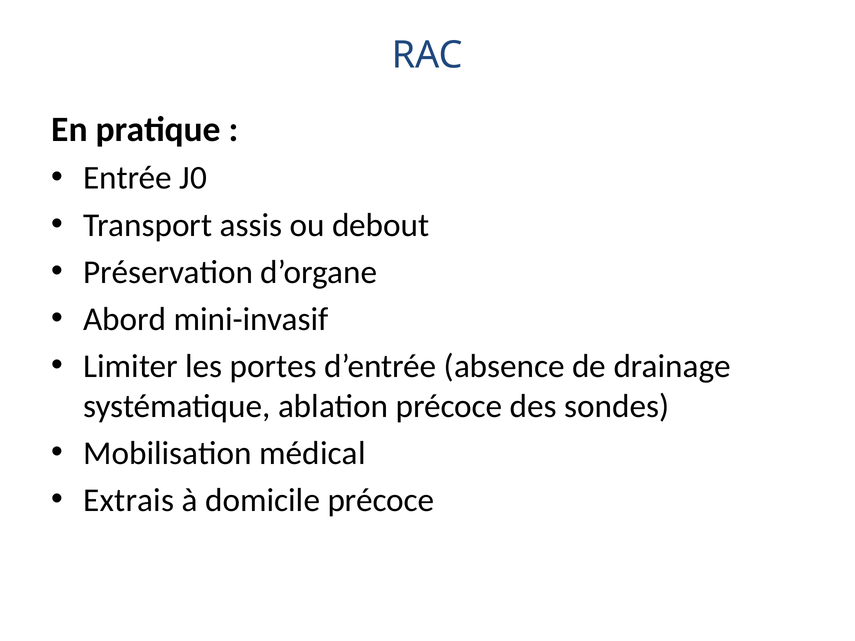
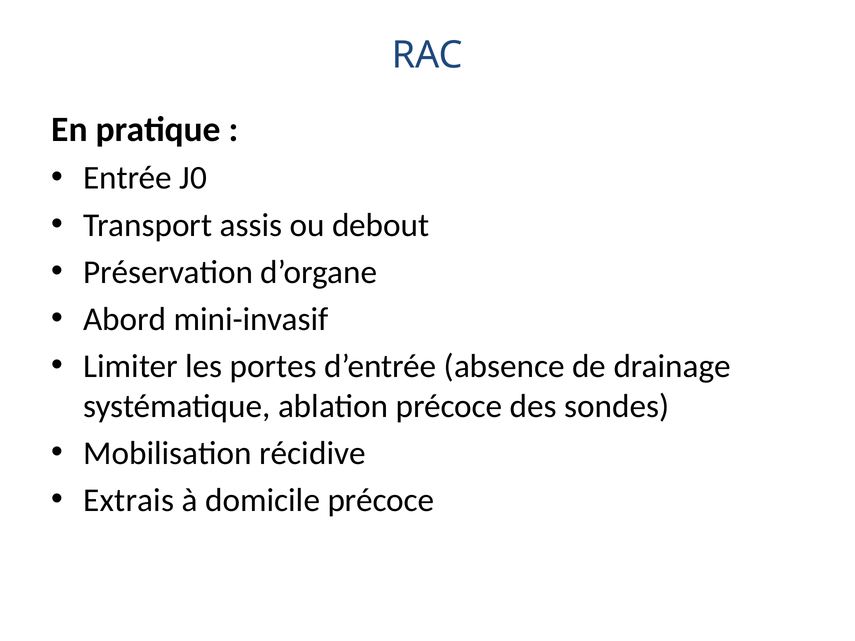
médical: médical -> récidive (312, 453)
